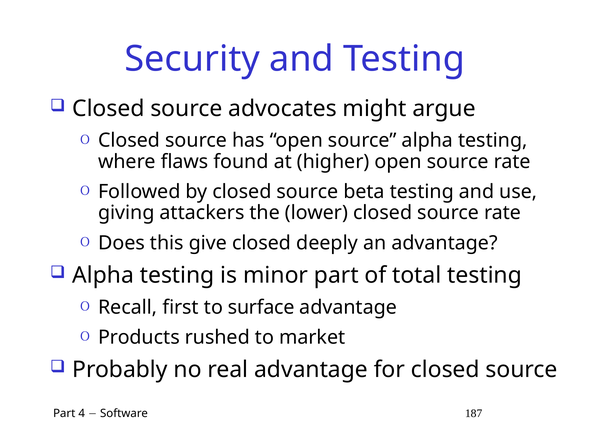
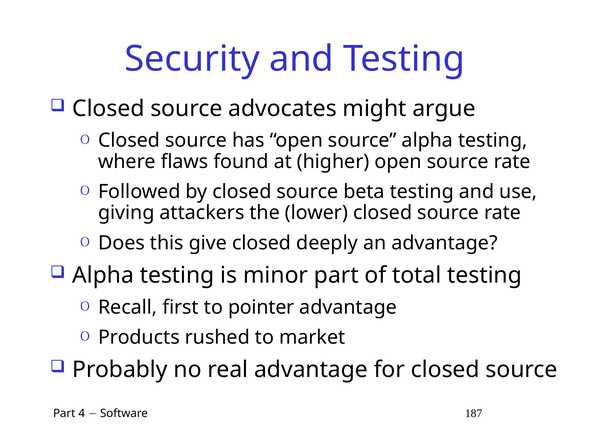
surface: surface -> pointer (261, 308)
